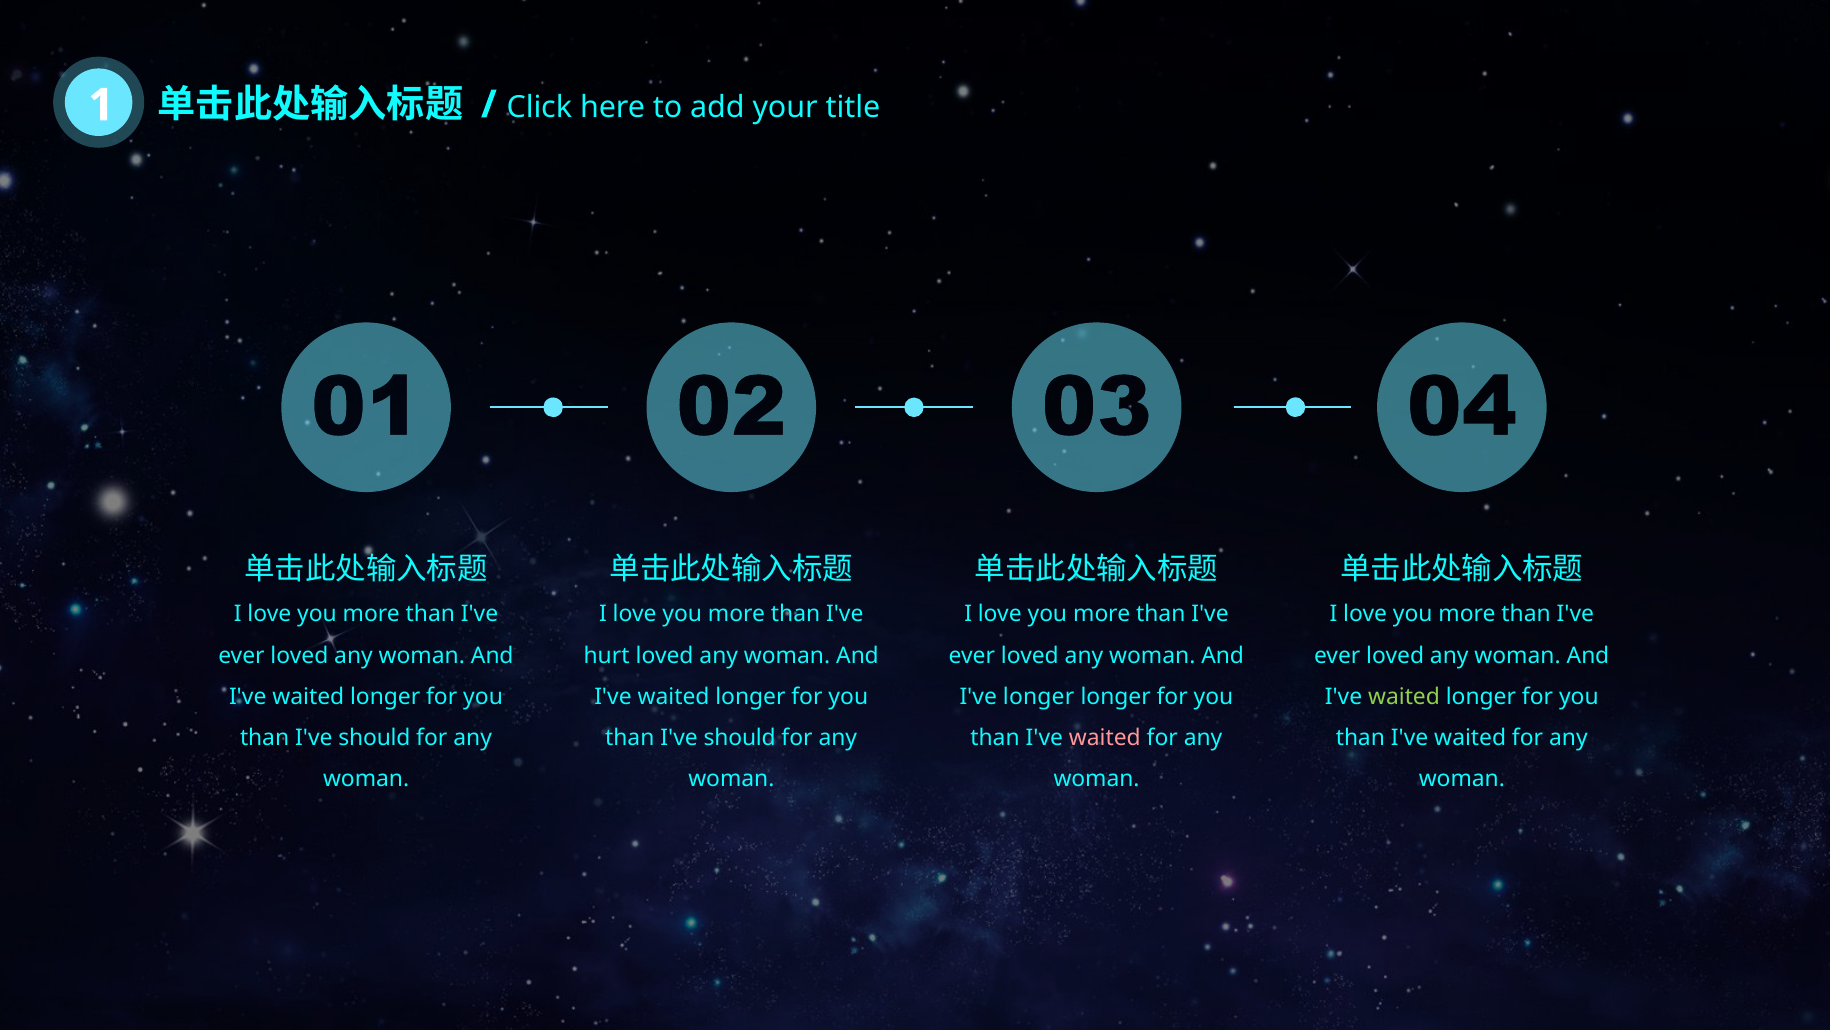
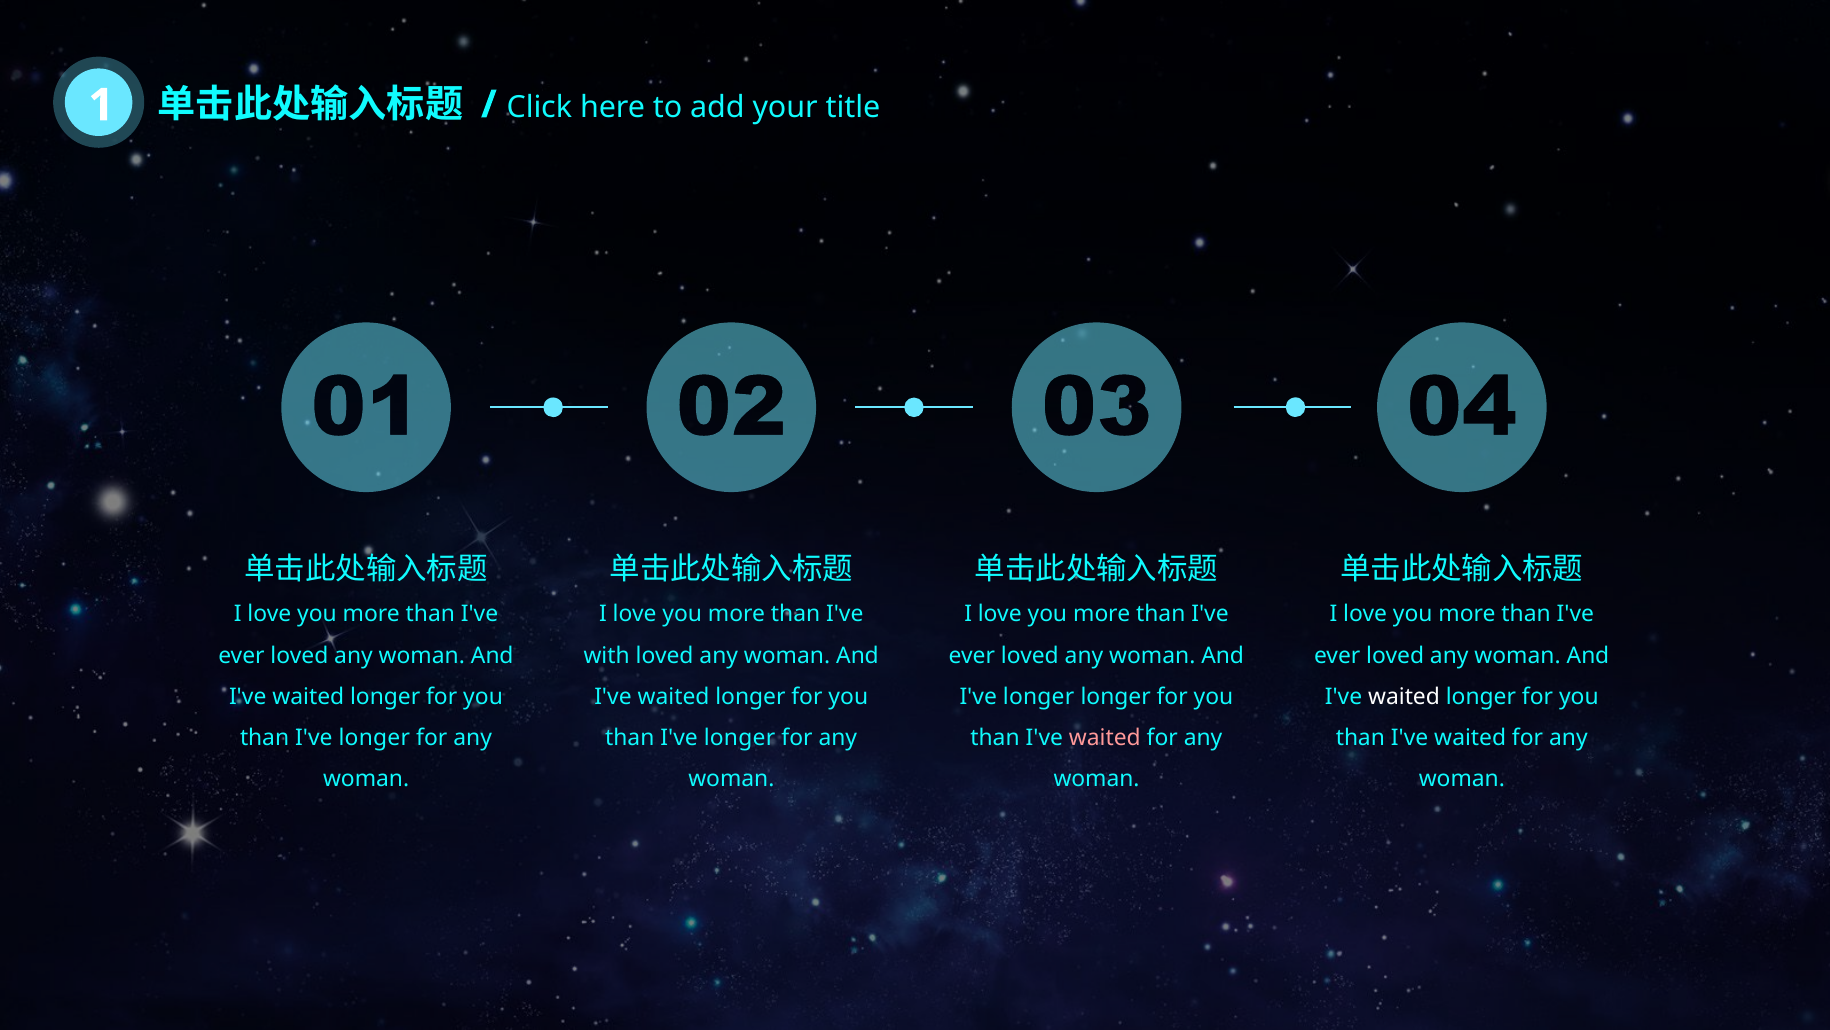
hurt: hurt -> with (607, 655)
waited colour: light green -> white (1404, 696)
should: should -> longer (374, 737)
should: should -> longer (739, 737)
